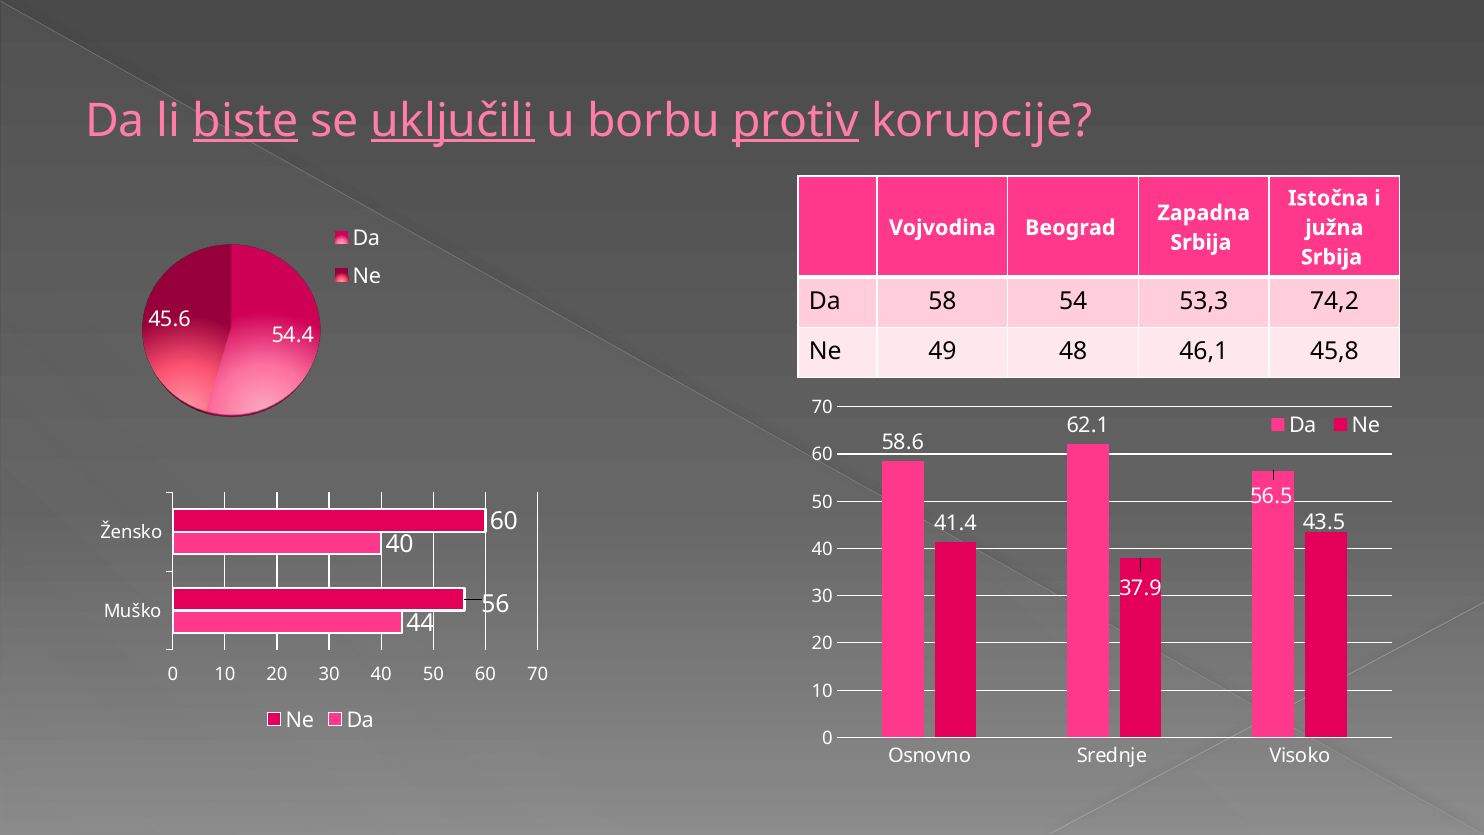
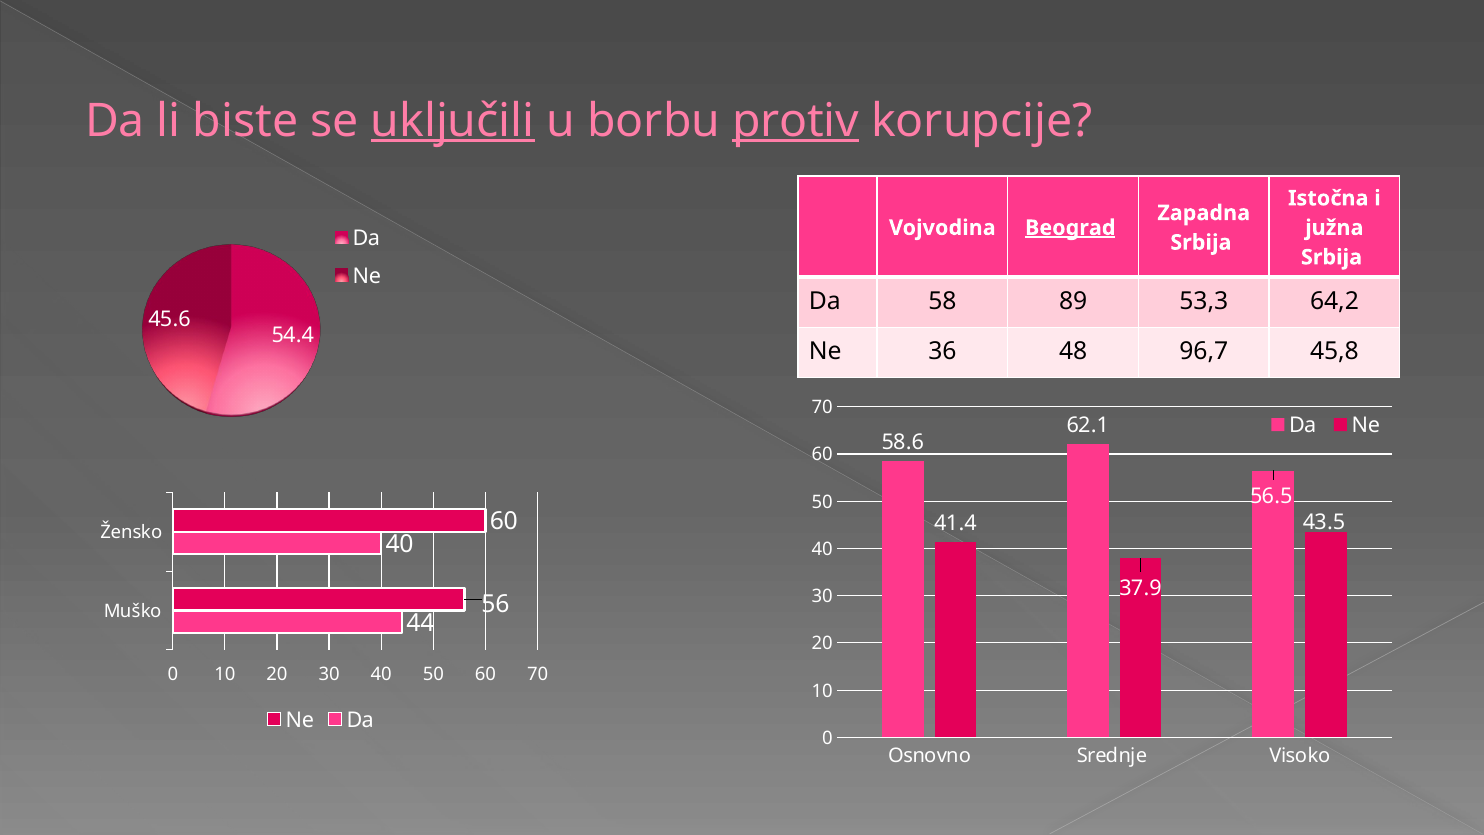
biste underline: present -> none (246, 121)
Beograd underline: none -> present (1070, 228)
54: 54 -> 89 (1073, 301)
74,2: 74,2 -> 64,2 (1334, 301)
49: 49 -> 36 (942, 351)
46,1: 46,1 -> 96,7 (1204, 351)
